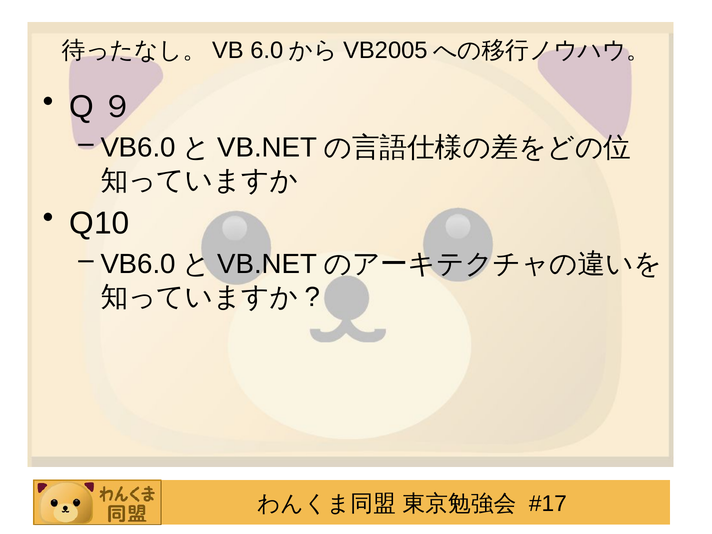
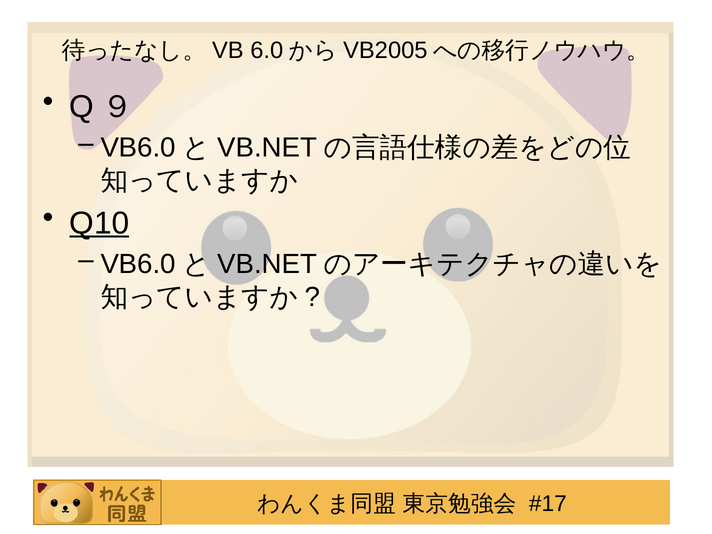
Q10 underline: none -> present (99, 223)
